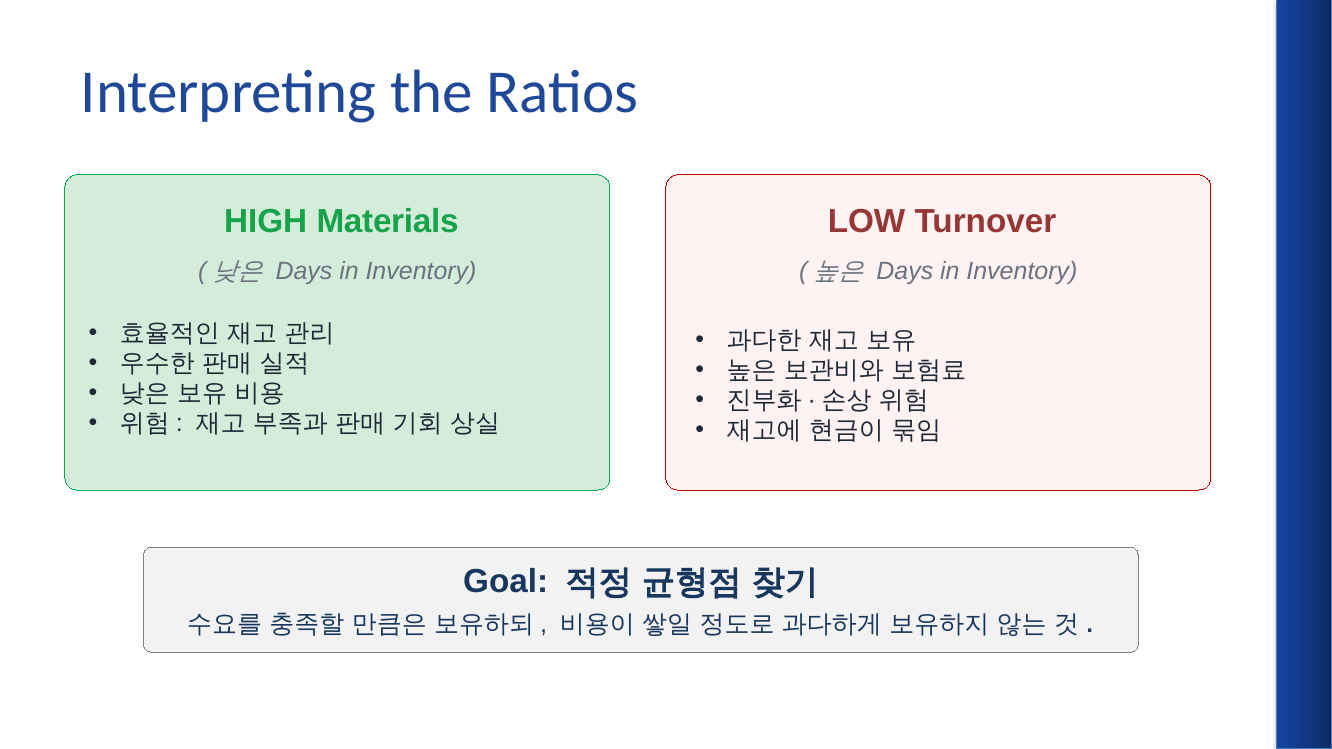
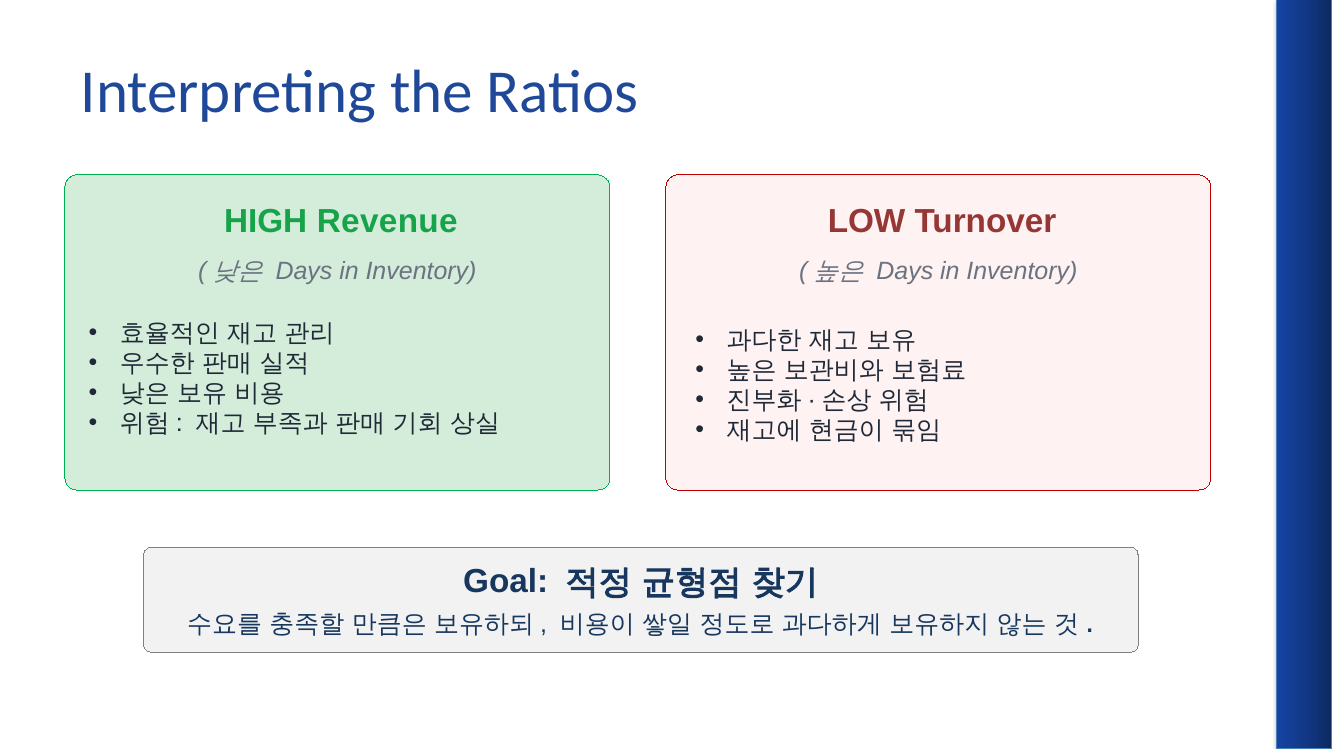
Materials: Materials -> Revenue (387, 222)
